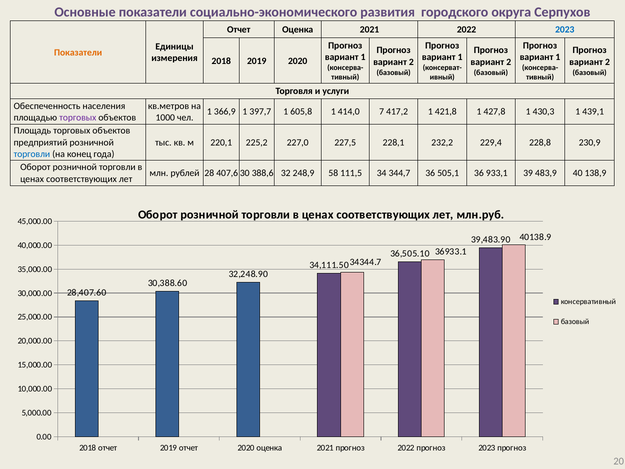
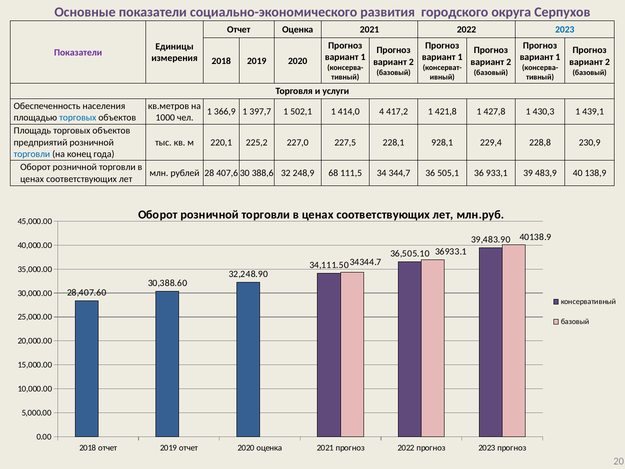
Показатели colour: orange -> purple (78, 52)
605,8: 605,8 -> 502,1 (301, 112)
7: 7 -> 4 (382, 112)
торговых colour: purple -> blue (78, 118)
232,2: 232,2 -> 928,1 (442, 142)
58: 58 -> 68 (333, 173)
